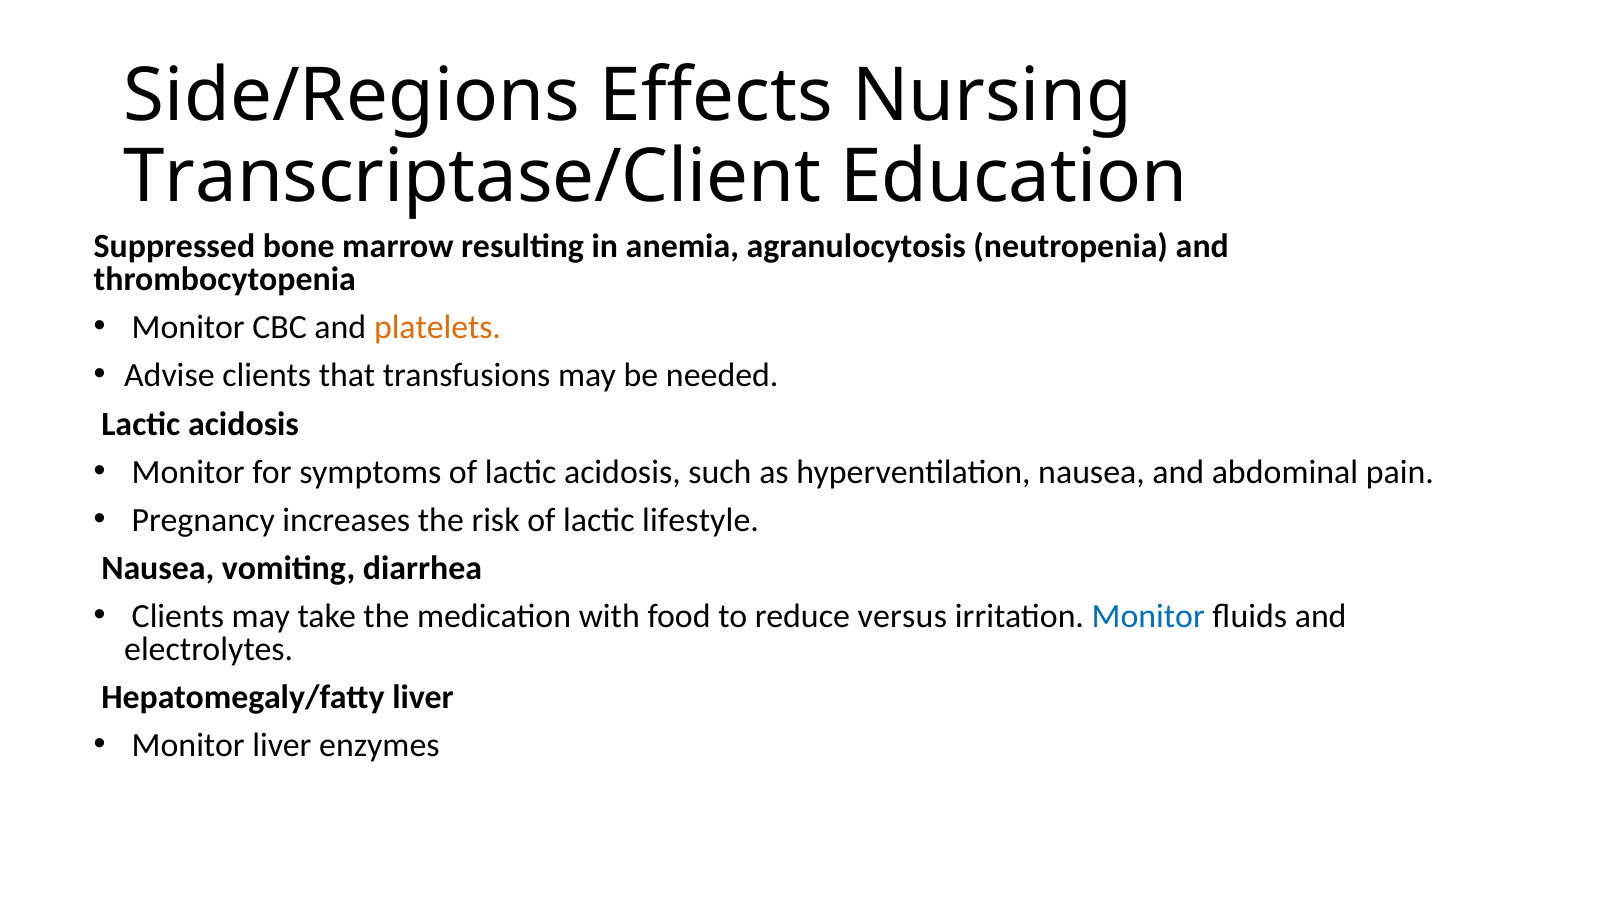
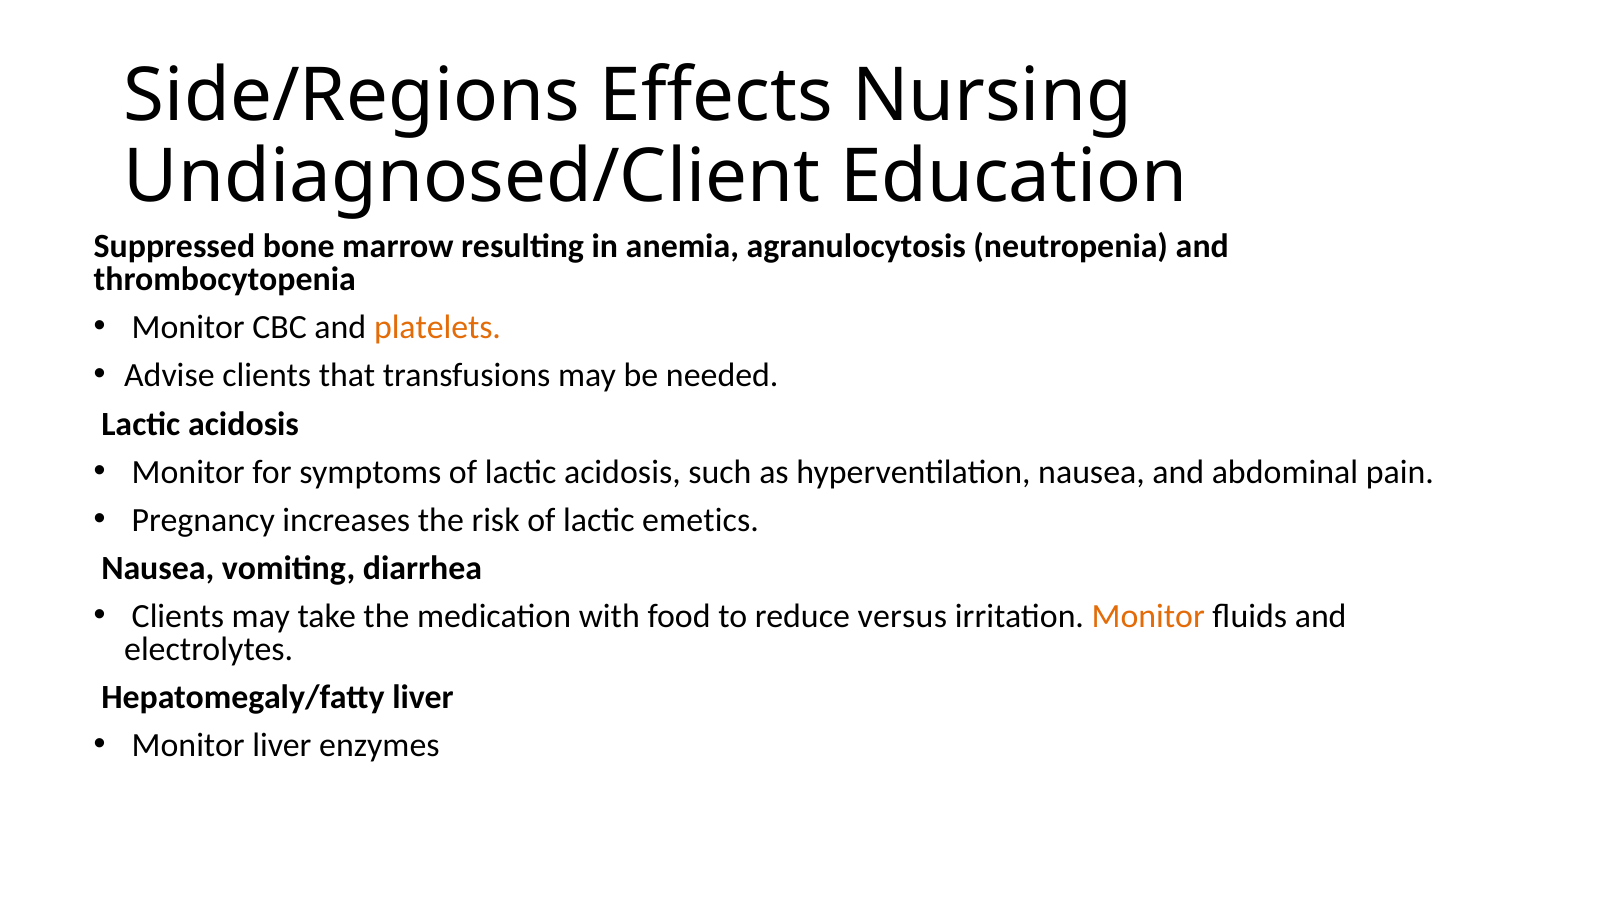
Transcriptase/Client: Transcriptase/Client -> Undiagnosed/Client (472, 177)
lifestyle: lifestyle -> emetics (701, 520)
Monitor colour: blue -> orange (1148, 616)
